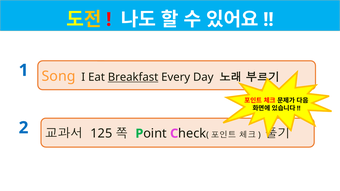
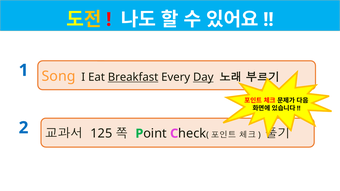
Day underline: none -> present (203, 77)
